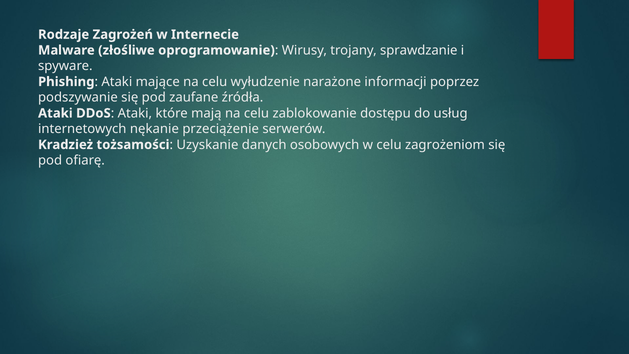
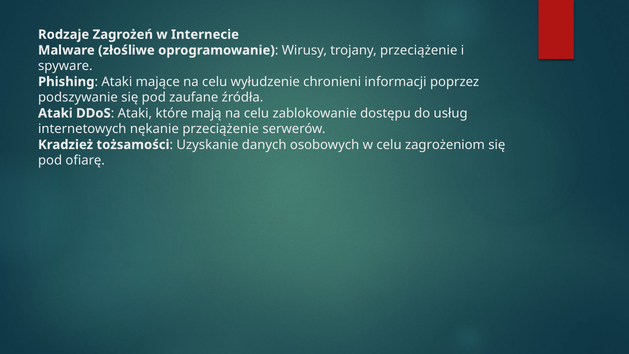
trojany sprawdzanie: sprawdzanie -> przeciążenie (419, 50)
narażone: narażone -> chronieni (332, 82)
